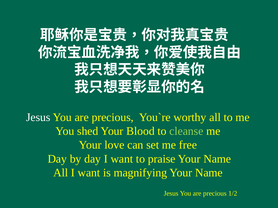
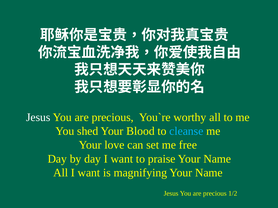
cleanse colour: light green -> light blue (186, 131)
